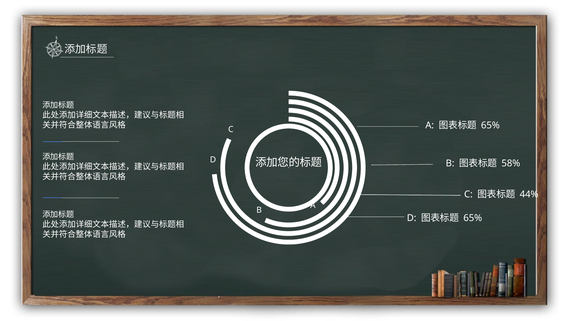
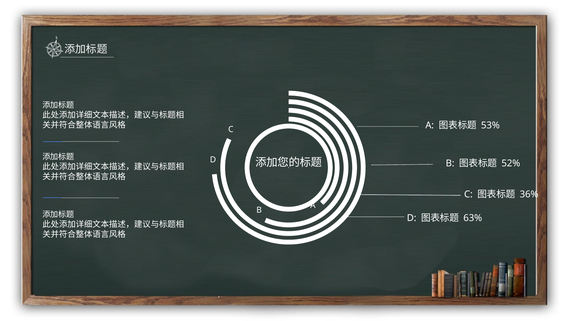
65%: 65% -> 53% (490, 125)
58%: 58% -> 52% (511, 164)
44%: 44% -> 36% (529, 194)
65%: 65% -> 63% (473, 218)
